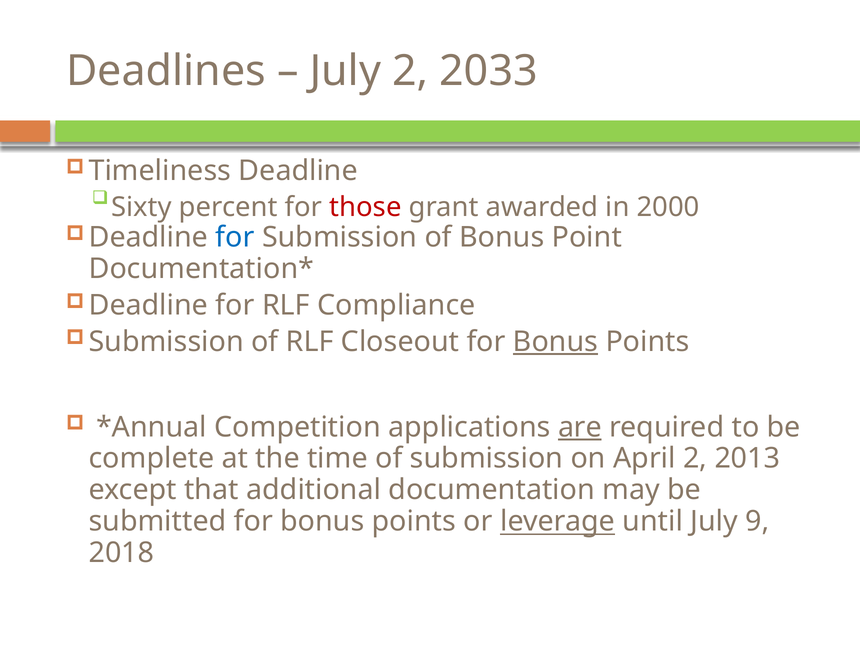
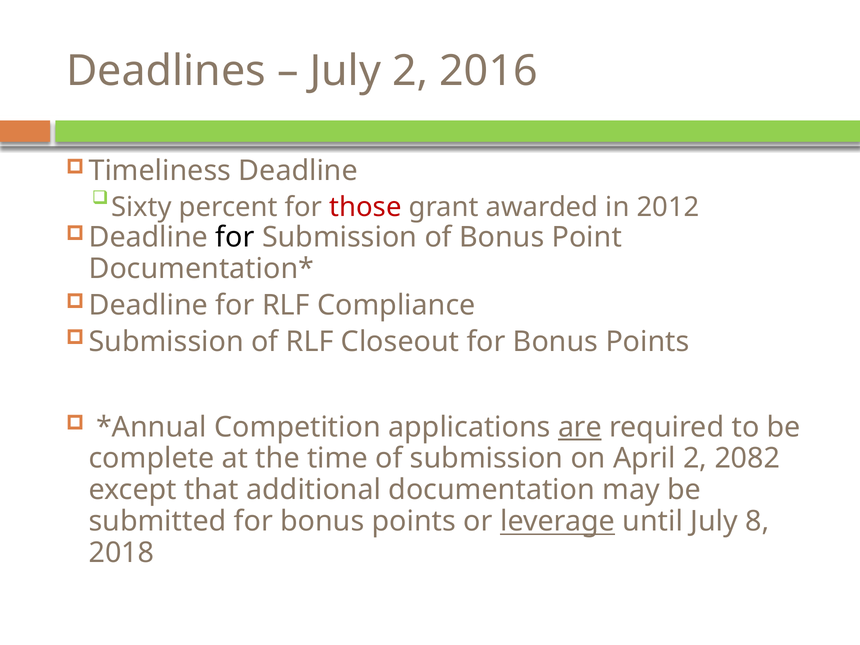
2033: 2033 -> 2016 (489, 71)
2000: 2000 -> 2012 (668, 207)
for colour: blue -> black (235, 238)
Bonus underline: present -> none (556, 342)
2013: 2013 -> 2082 (747, 458)
9: 9 -> 8 (757, 521)
